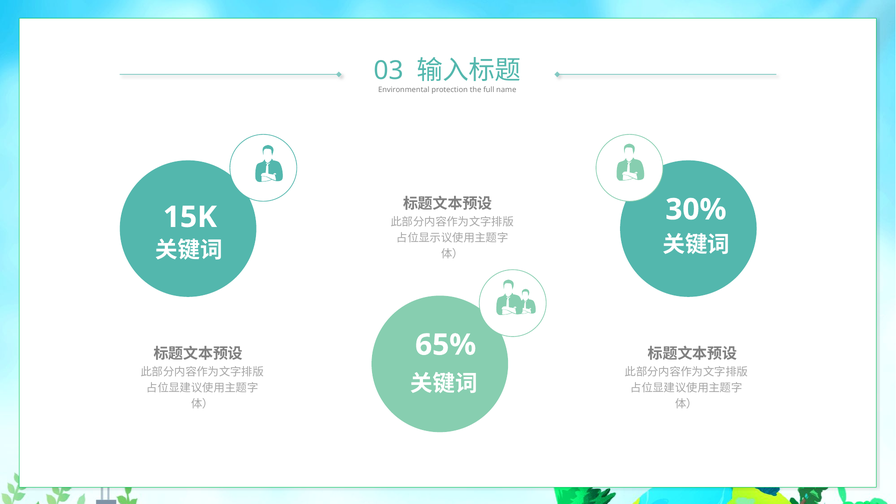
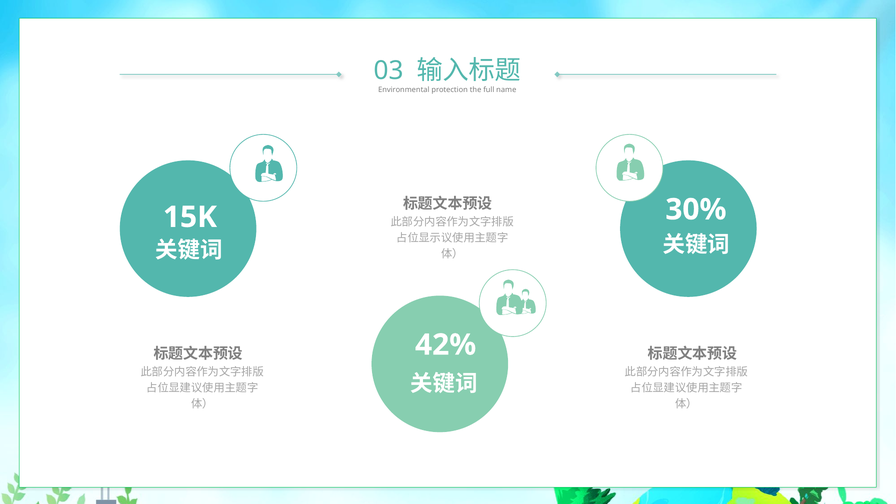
65%: 65% -> 42% (446, 345)
